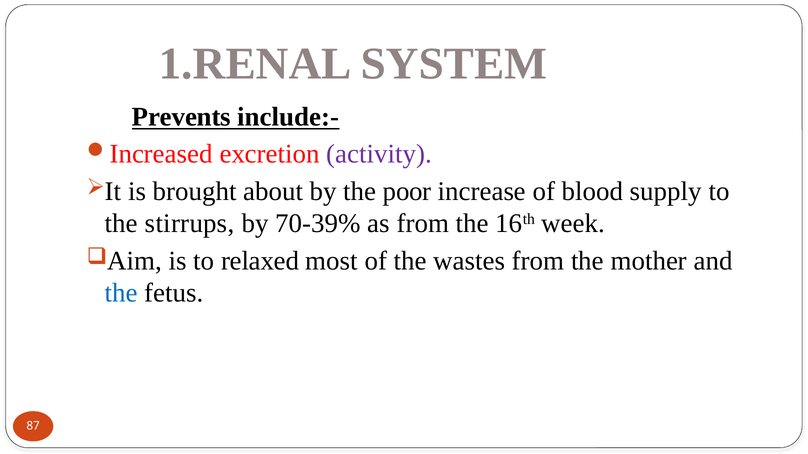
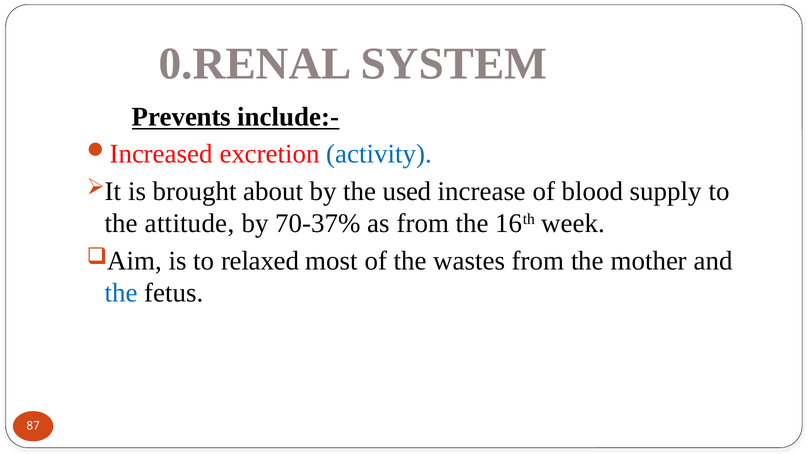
1.RENAL: 1.RENAL -> 0.RENAL (255, 64)
activity colour: purple -> blue (379, 154)
poor: poor -> used (407, 191)
stirrups: stirrups -> attitude (190, 224)
70-39%: 70-39% -> 70-37% (318, 224)
